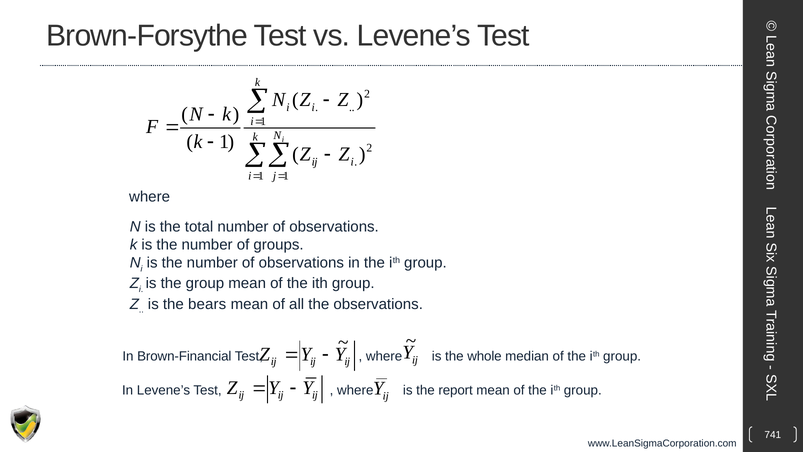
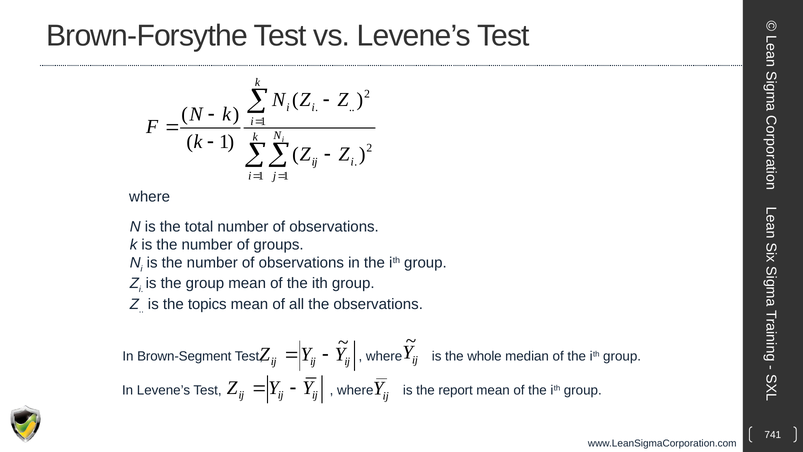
bears: bears -> topics (207, 304)
Brown-Financial: Brown-Financial -> Brown-Segment (184, 356)
